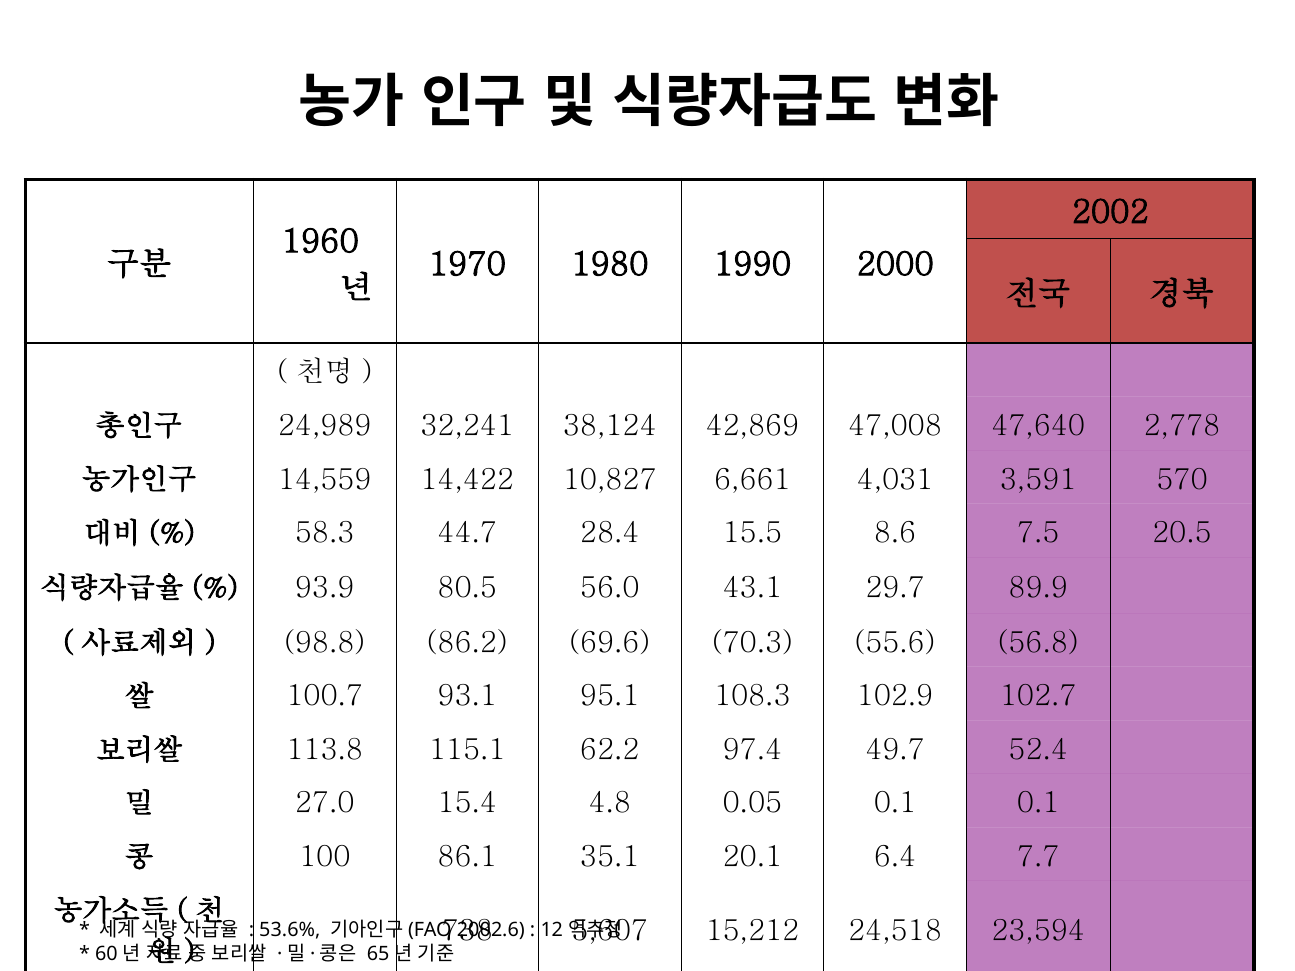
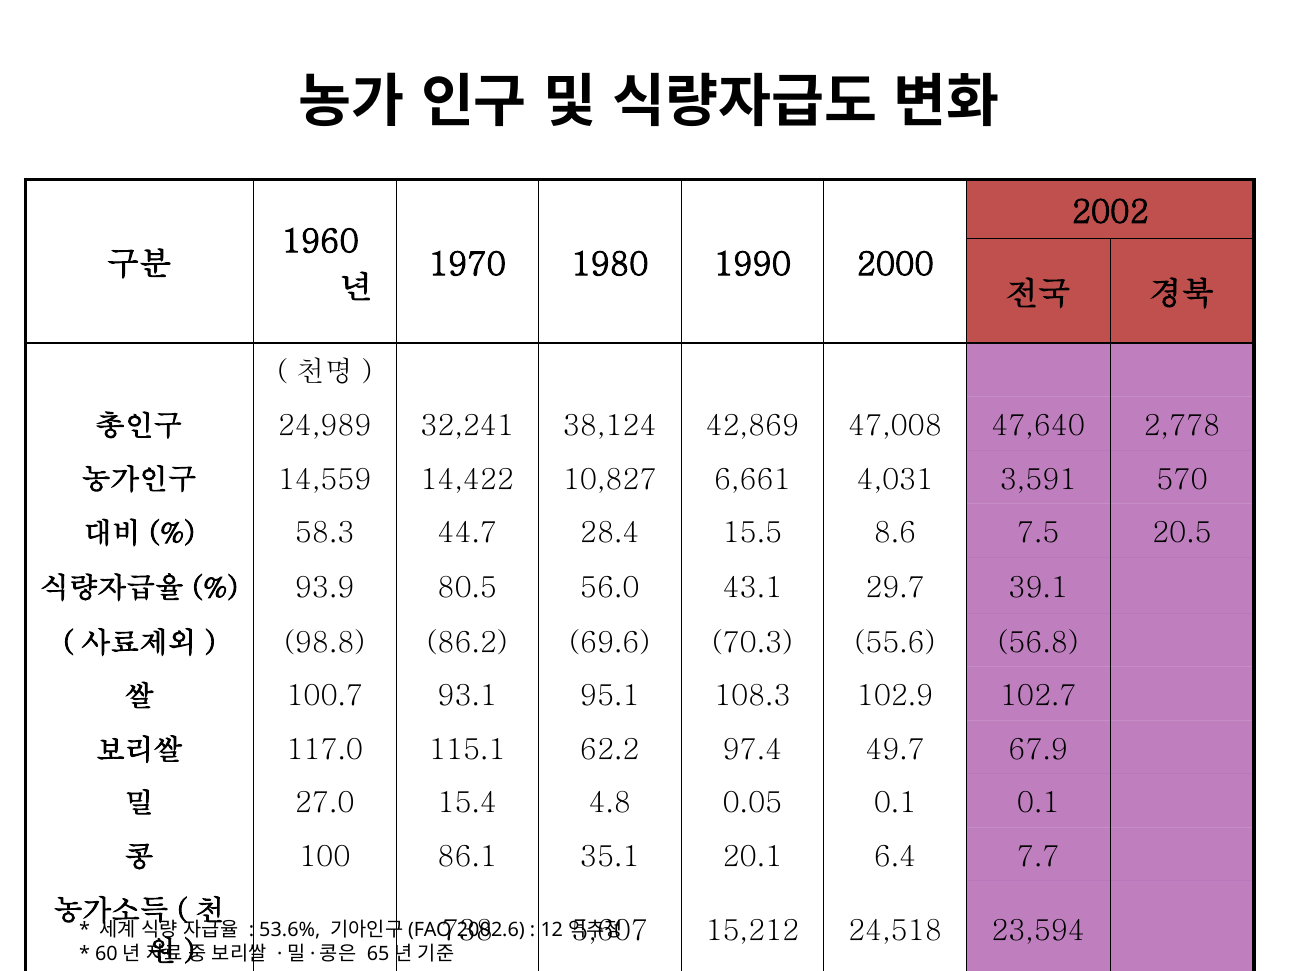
89.9: 89.9 -> 39.1 (1038, 588)
113.8: 113.8 -> 117.0 (325, 750)
52.4: 52.4 -> 67.9 (1038, 750)
